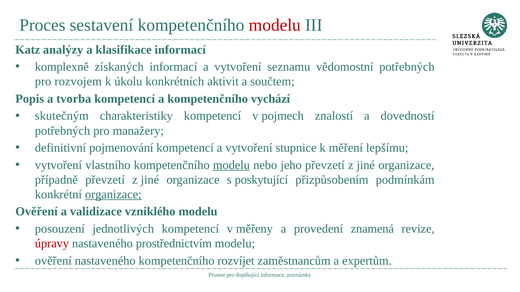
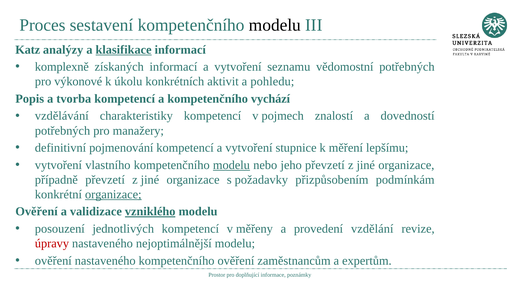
modelu colour: red -> black (275, 25)
klasifikace underline: none -> present (124, 50)
rozvojem: rozvojem -> výkonové (78, 82)
součtem: součtem -> pohledu (272, 82)
skutečným: skutečným -> vzdělávání (62, 116)
poskytující: poskytující -> požadavky (261, 180)
vzniklého underline: none -> present (150, 212)
znamená: znamená -> vzdělání (372, 229)
prostřednictvím: prostřednictvím -> nejoptimálnější (174, 244)
kompetenčního rozvíjet: rozvíjet -> ověření (236, 261)
